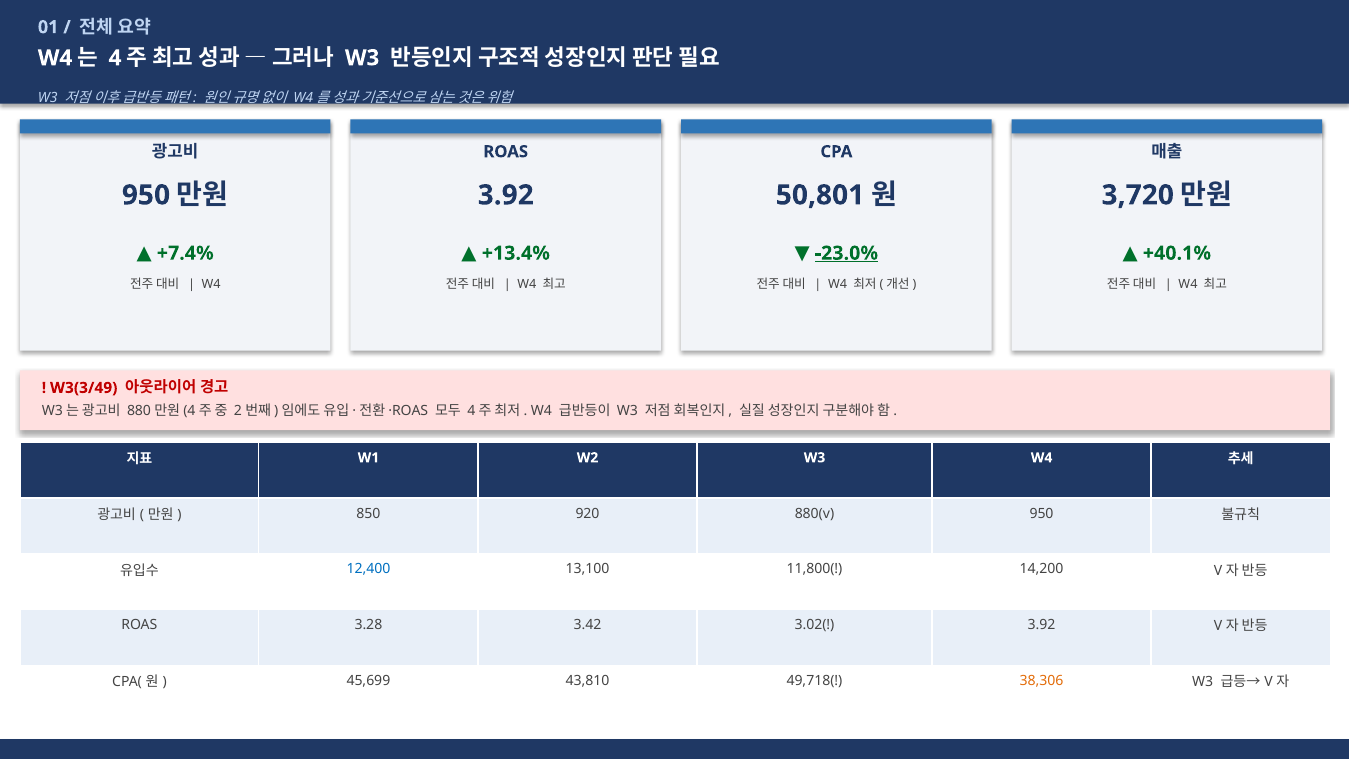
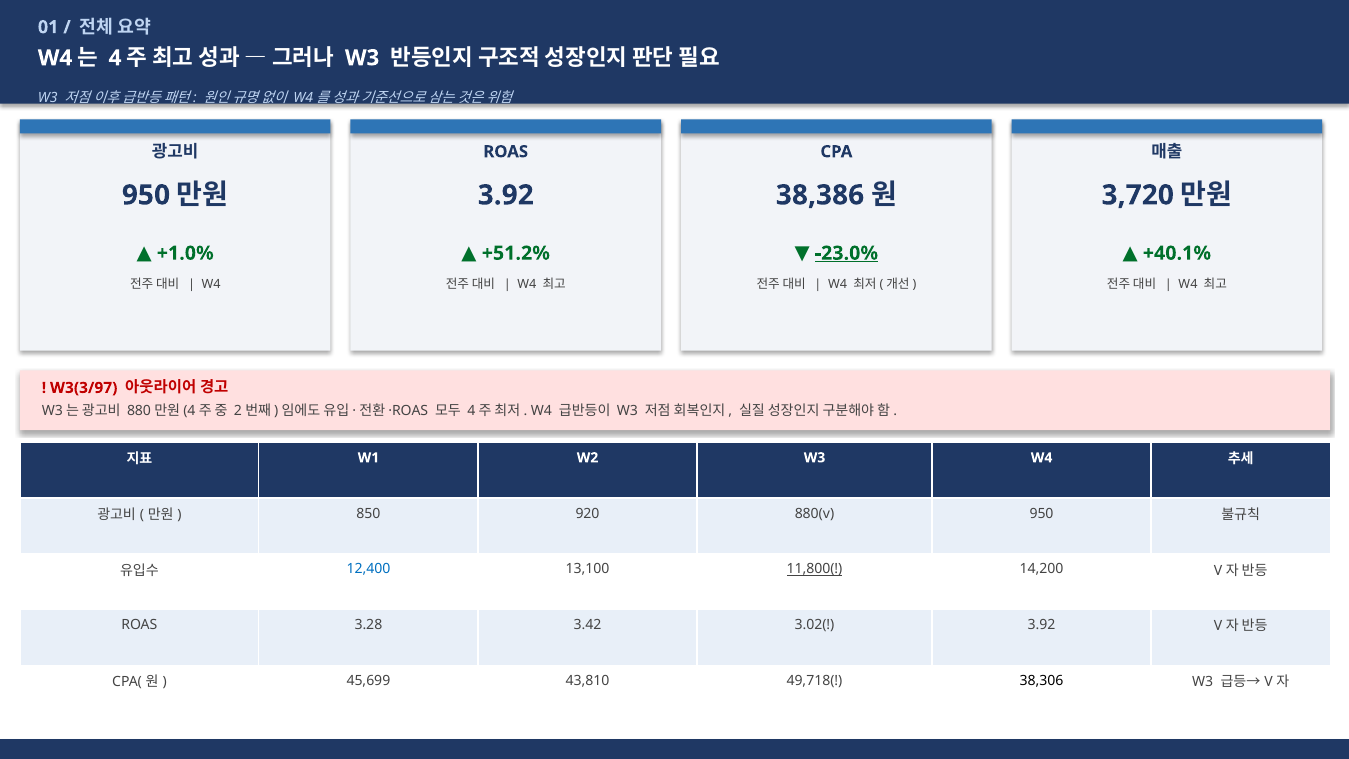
50,801: 50,801 -> 38,386 (820, 195)
+7.4%: +7.4% -> +1.0% (185, 253)
+13.4%: +13.4% -> +51.2% (516, 253)
W3(3/49: W3(3/49 -> W3(3/97 (84, 388)
11,800( underline: none -> present (815, 569)
38,306 colour: orange -> black (1042, 681)
